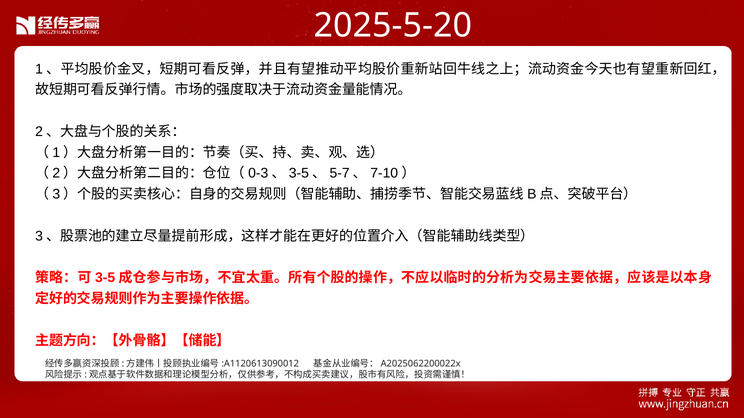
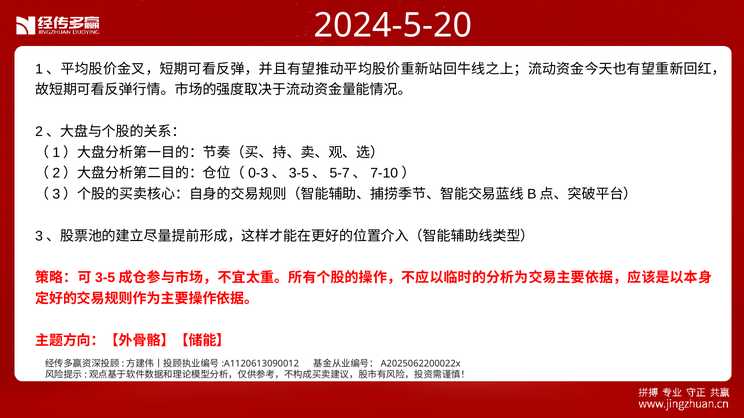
2025-5-20: 2025-5-20 -> 2024-5-20 (393, 26)
